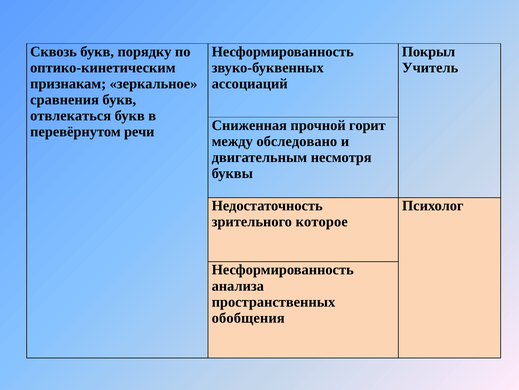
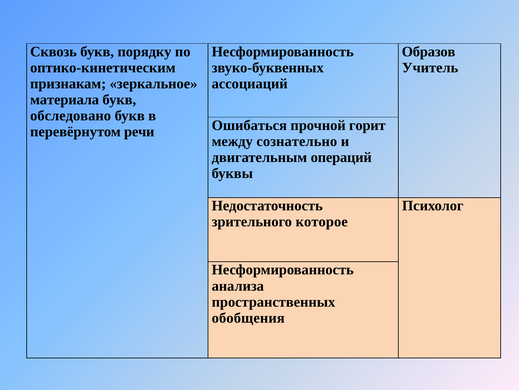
Покрыл: Покрыл -> Образов (429, 52)
сравнения: сравнения -> материала (65, 100)
отвлекаться: отвлекаться -> обследовано (71, 116)
Сниженная: Сниженная -> Ошибаться (249, 125)
обследовано: обследовано -> сознательно (297, 141)
несмотря: несмотря -> операций (341, 157)
